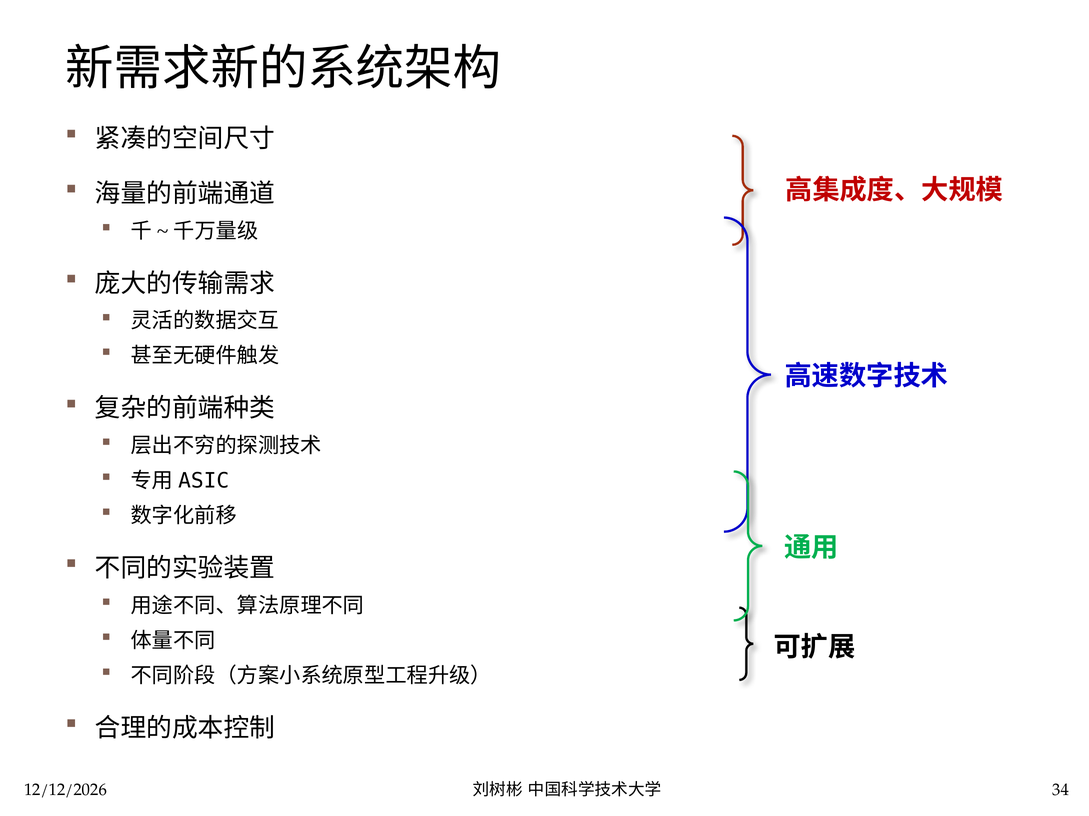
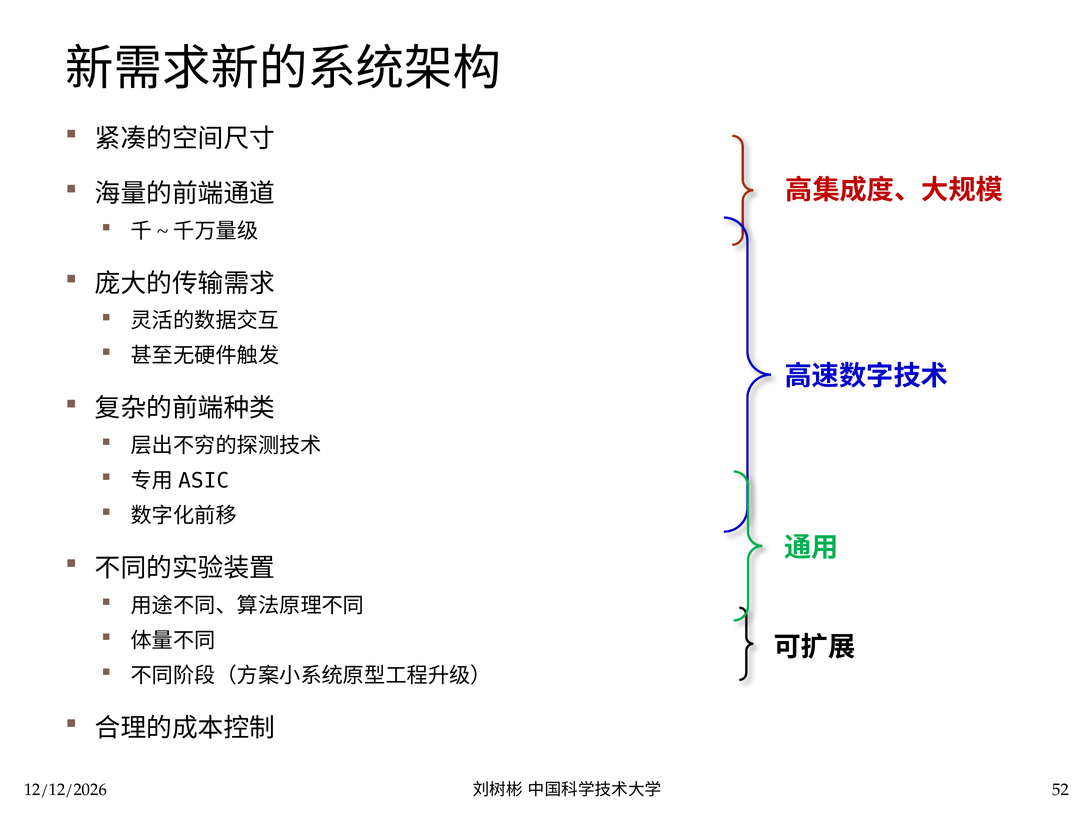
34: 34 -> 52 (1061, 791)
